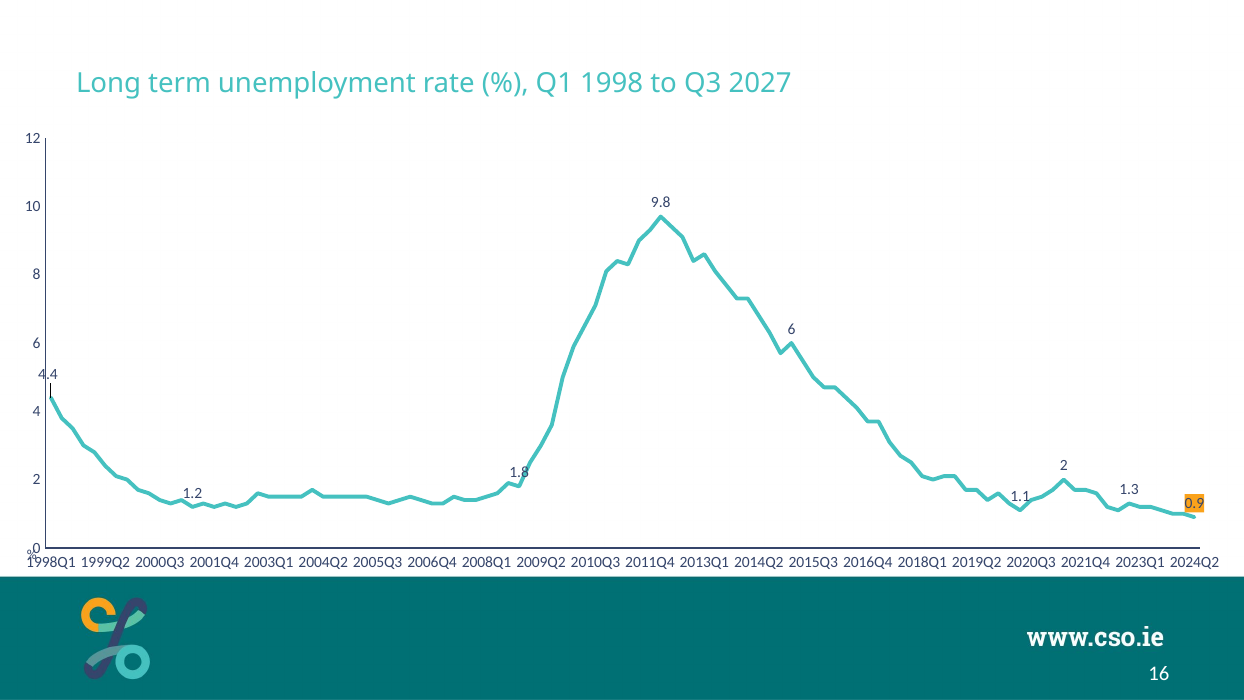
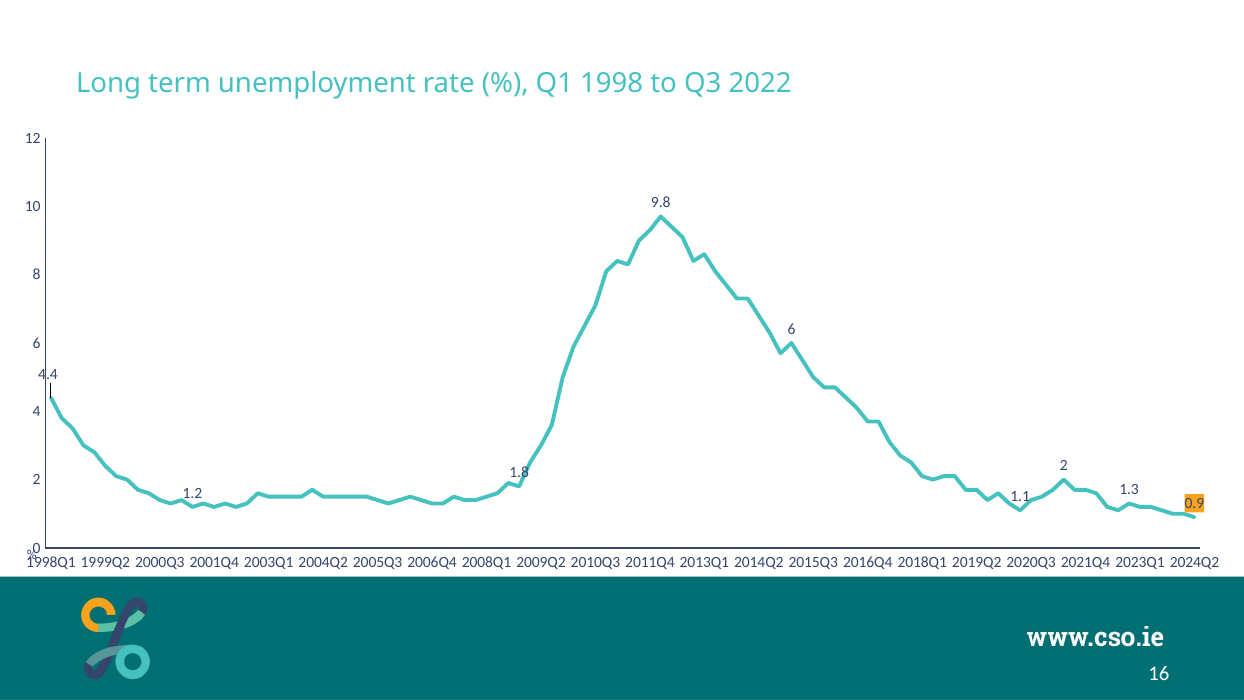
2027: 2027 -> 2022 (760, 83)
